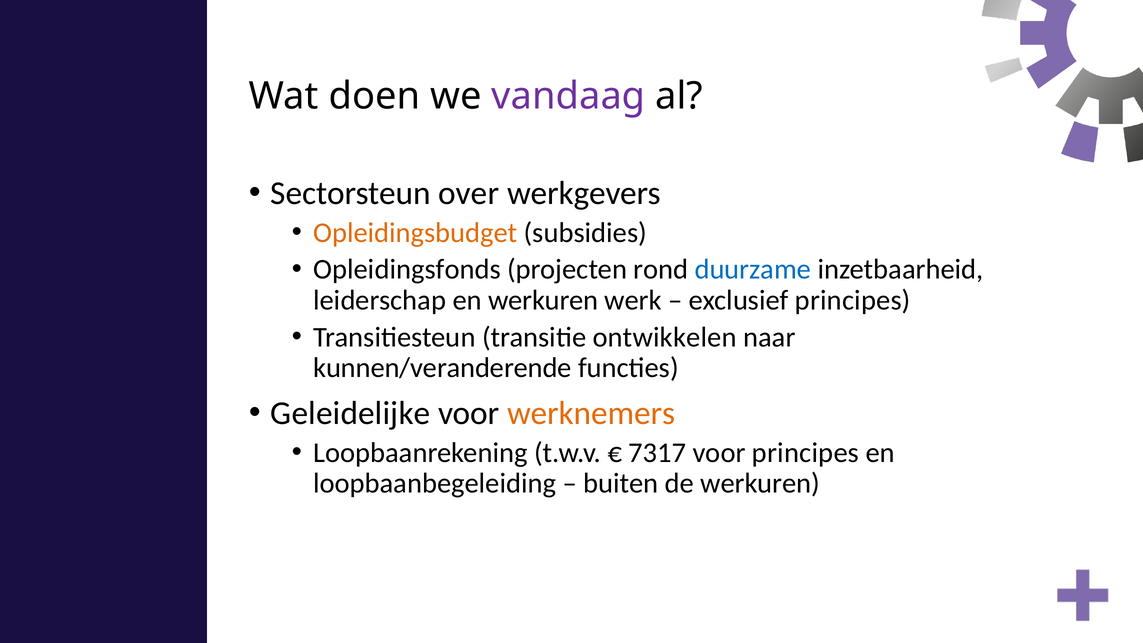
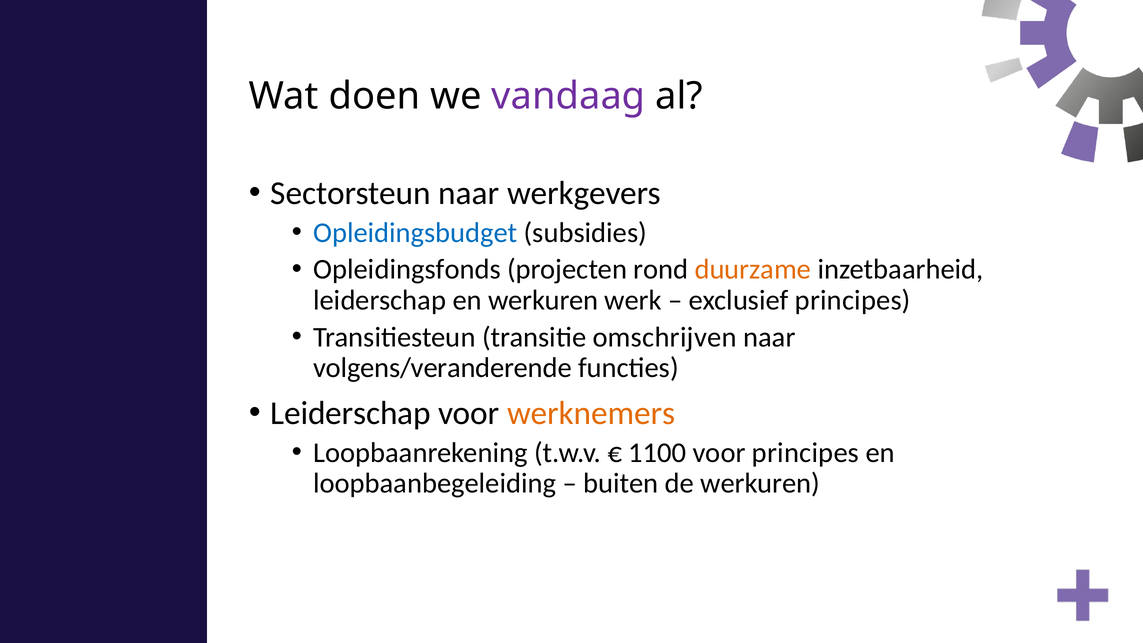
Sectorsteun over: over -> naar (469, 193)
Opleidingsbudget colour: orange -> blue (415, 233)
duurzame colour: blue -> orange (753, 269)
ontwikkelen: ontwikkelen -> omschrijven (665, 337)
kunnen/veranderende: kunnen/veranderende -> volgens/veranderende (442, 368)
Geleidelijke: Geleidelijke -> Leiderschap (351, 413)
7317: 7317 -> 1100 (657, 453)
